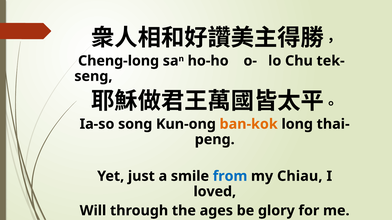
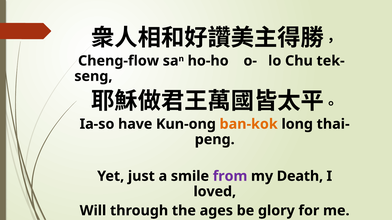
Cheng-long: Cheng-long -> Cheng-flow (119, 61)
song: song -> have (135, 124)
from colour: blue -> purple (230, 177)
Chiau: Chiau -> Death (300, 177)
